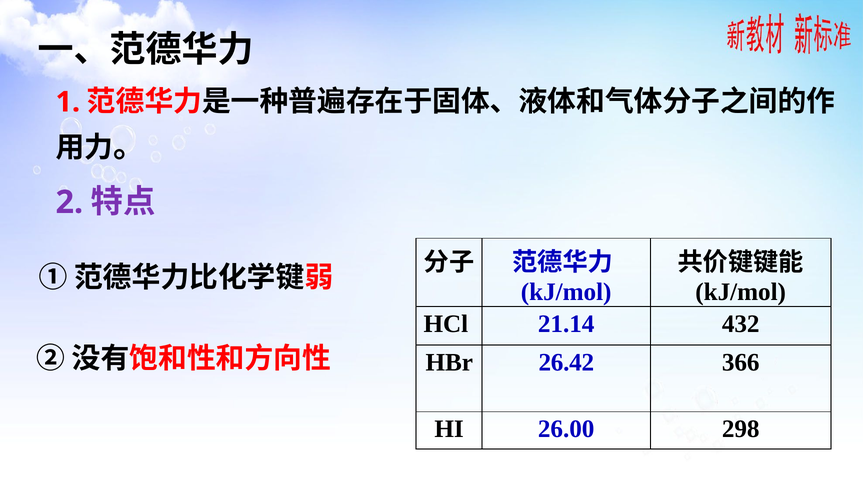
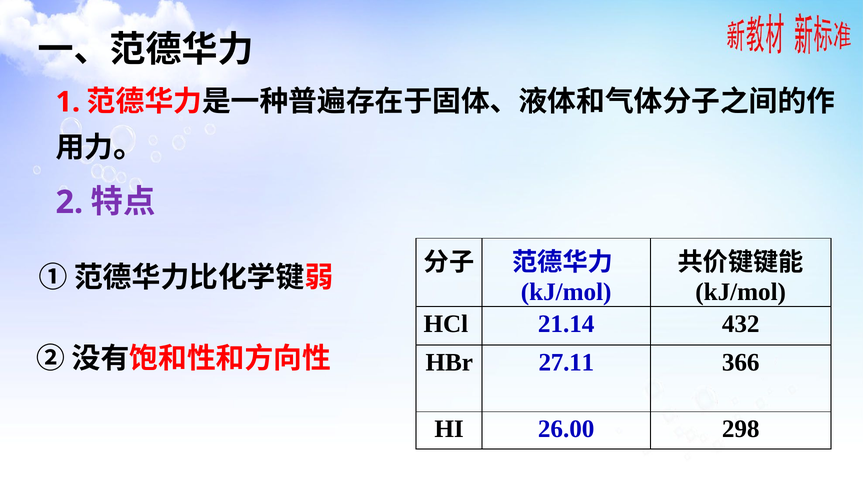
26.42: 26.42 -> 27.11 (566, 363)
